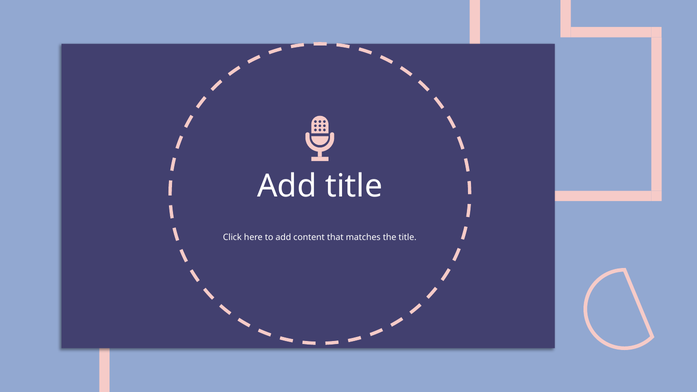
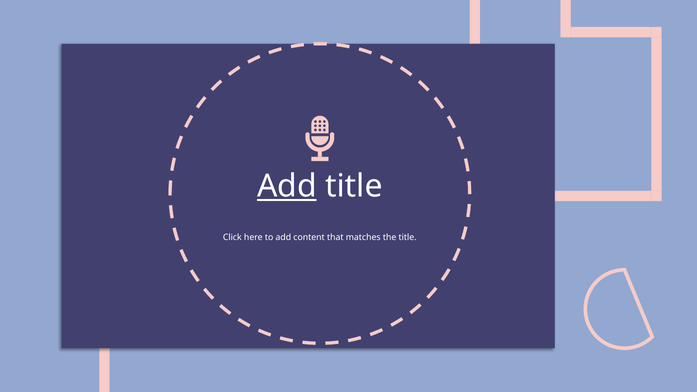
Add underline: none -> present (287, 186)
